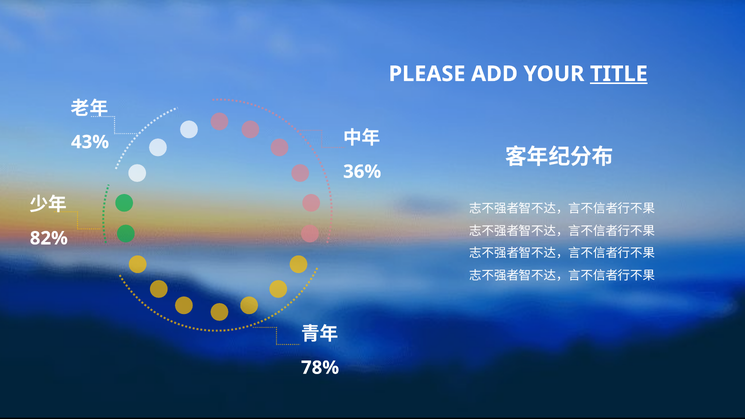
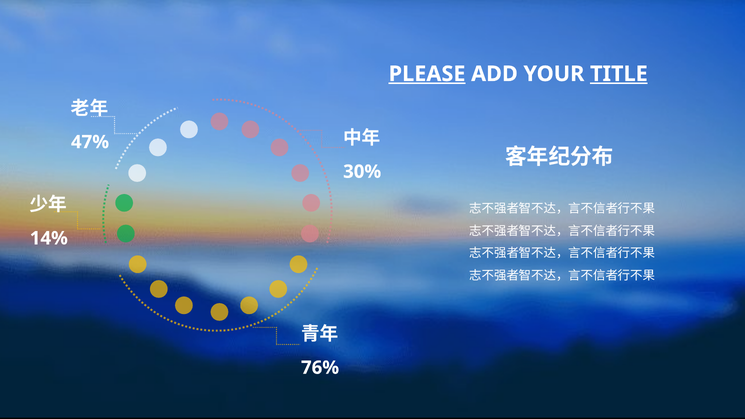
PLEASE underline: none -> present (427, 74)
43%: 43% -> 47% (90, 142)
36%: 36% -> 30% (362, 172)
82%: 82% -> 14% (49, 238)
78%: 78% -> 76% (320, 368)
